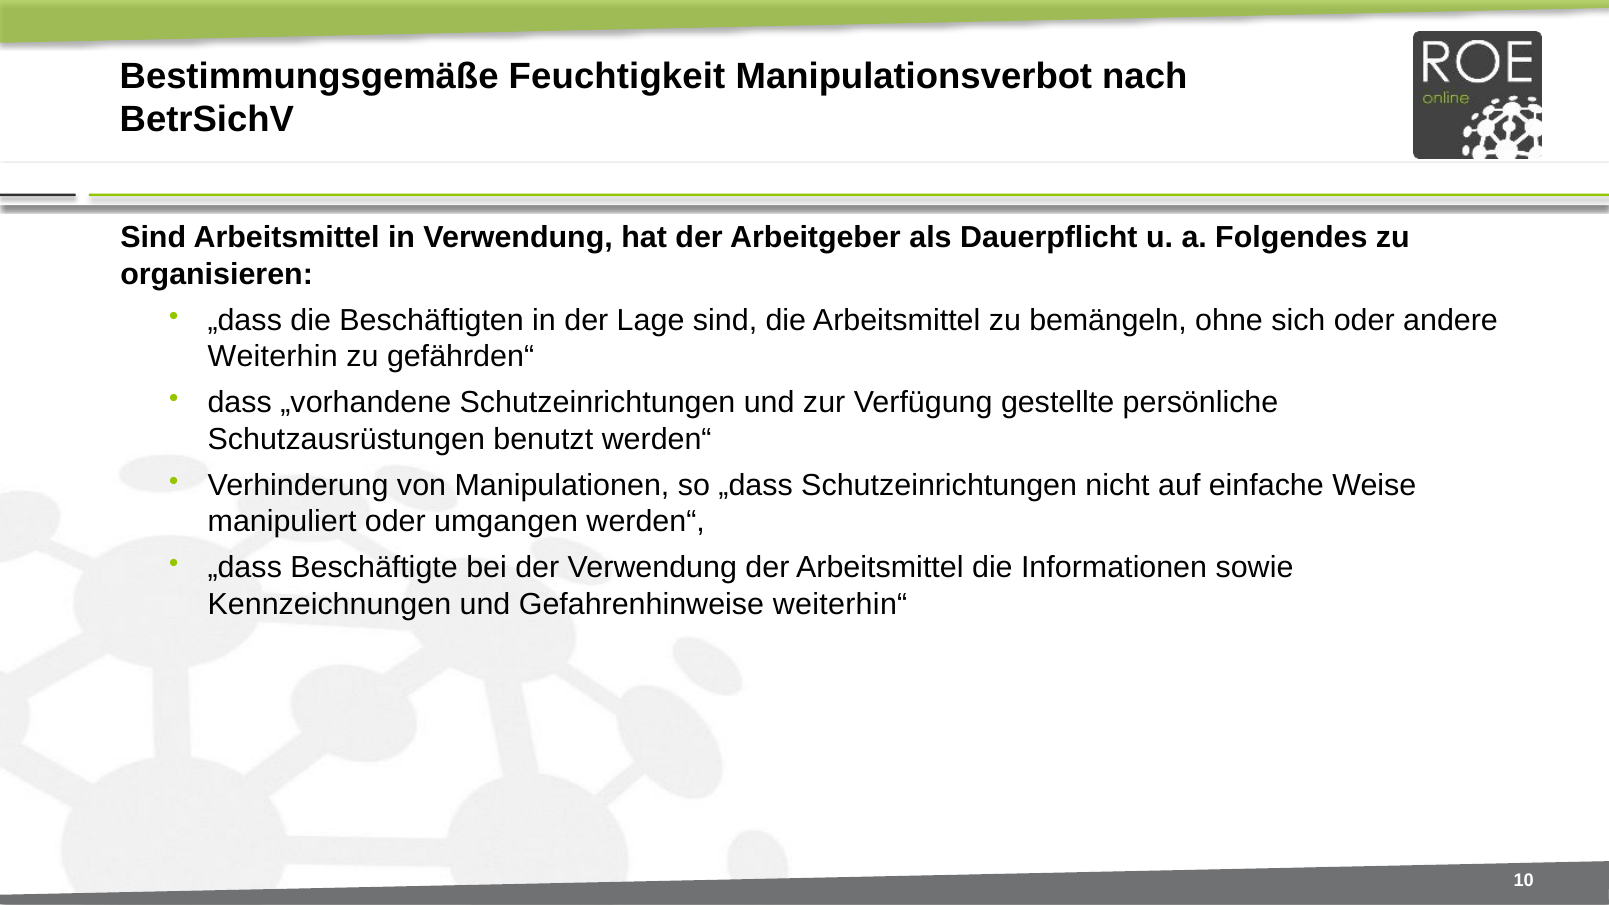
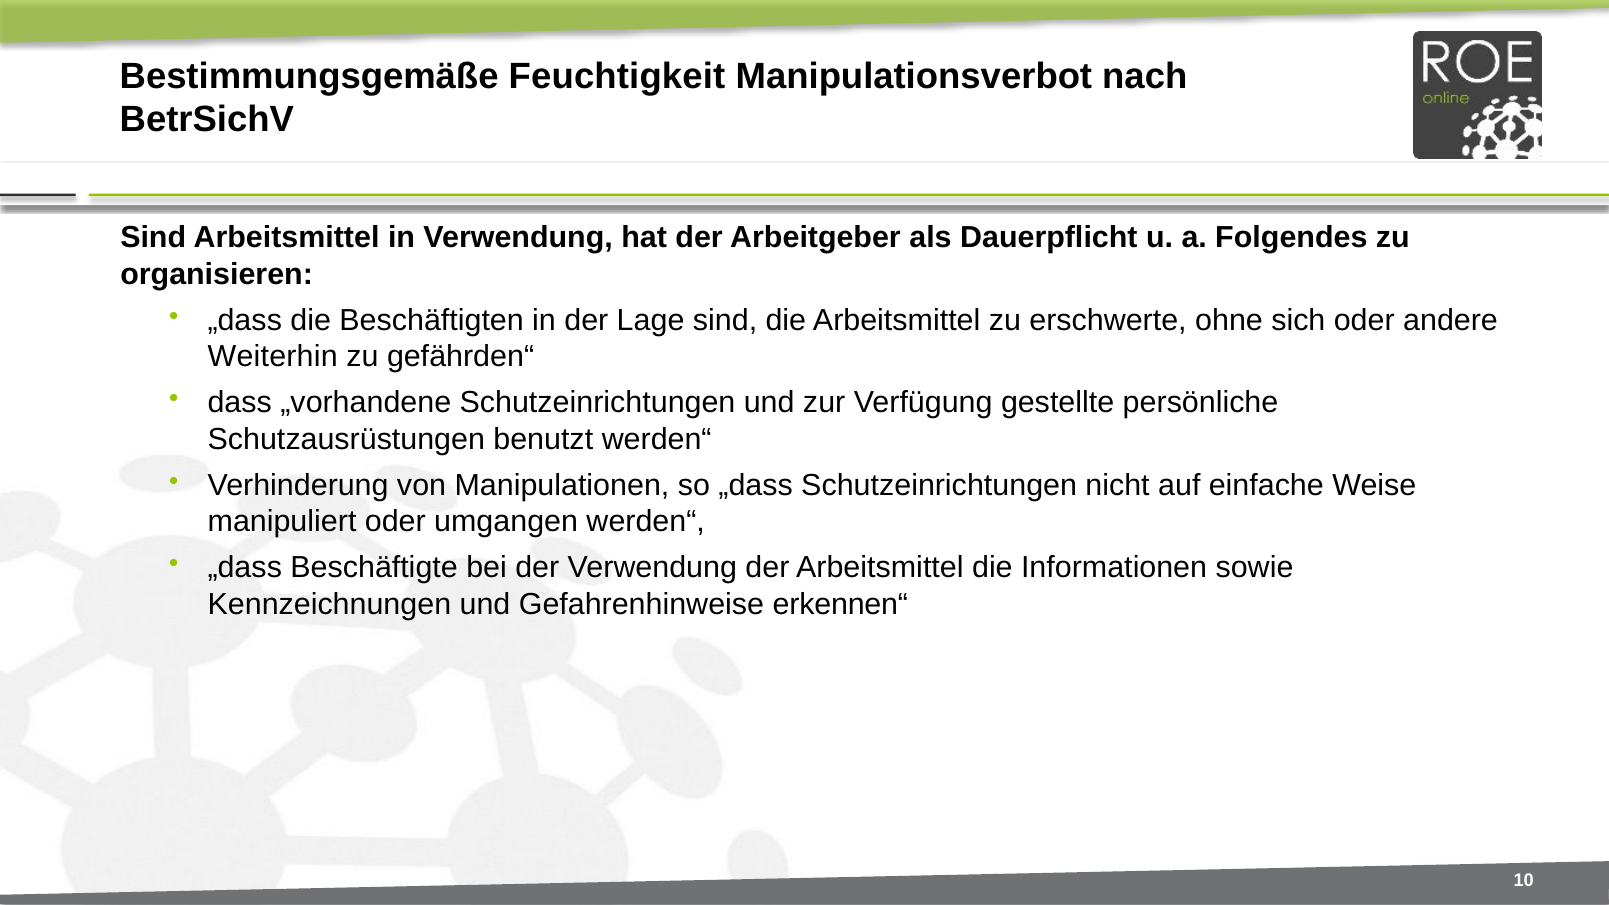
bemängeln: bemängeln -> erschwerte (1108, 320)
weiterhin“: weiterhin“ -> erkennen“ (840, 604)
